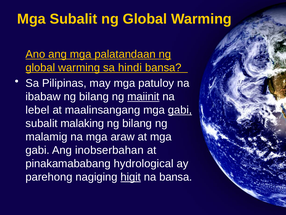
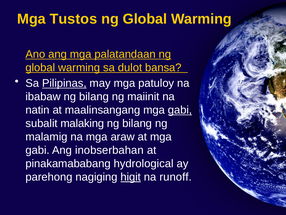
Mga Subalit: Subalit -> Tustos (73, 19)
hindi: hindi -> dulot (130, 68)
Pilipinas underline: none -> present (64, 83)
maiinit underline: present -> none (143, 96)
lebel: lebel -> natin (38, 110)
na bansa: bansa -> runoff (176, 177)
